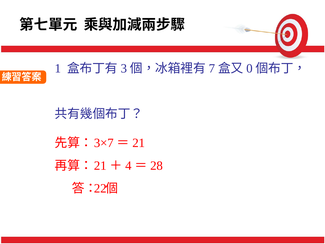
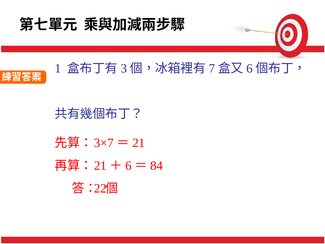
0: 0 -> 6 (249, 68)
4: 4 -> 6 (128, 166)
28: 28 -> 84 (157, 166)
